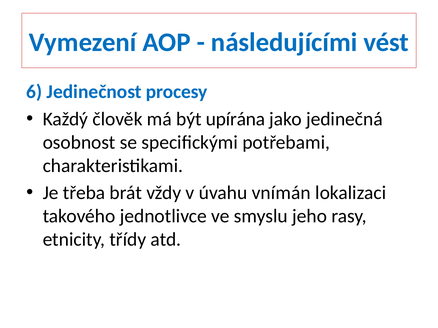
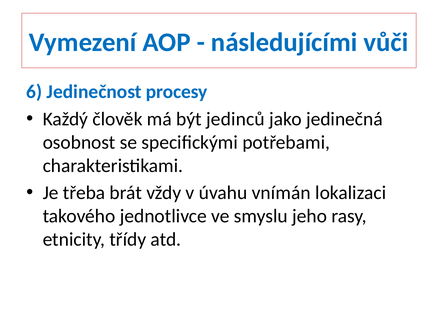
vést: vést -> vůči (386, 42)
upírána: upírána -> jedinců (235, 119)
